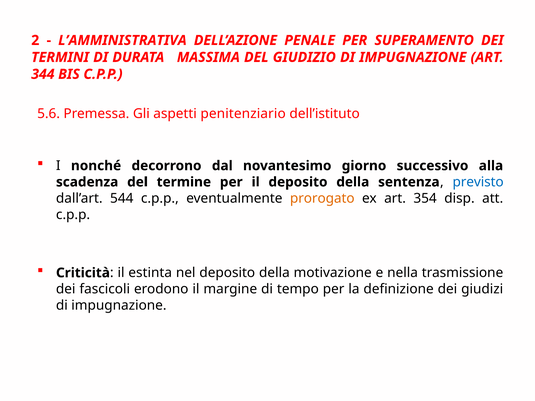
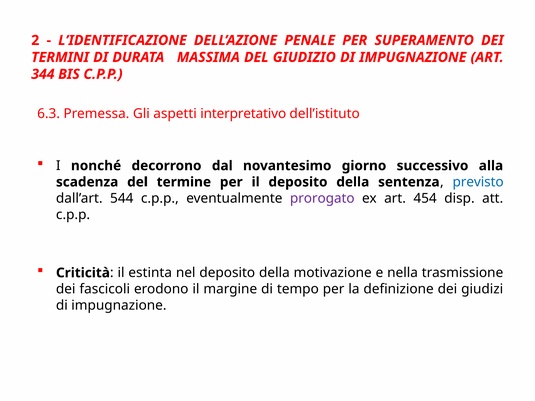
L’AMMINISTRATIVA: L’AMMINISTRATIVA -> L’IDENTIFICAZIONE (122, 40)
5.6: 5.6 -> 6.3 (49, 114)
penitenziario: penitenziario -> interpretativo (243, 114)
prorogato colour: orange -> purple (322, 198)
354: 354 -> 454 (425, 198)
